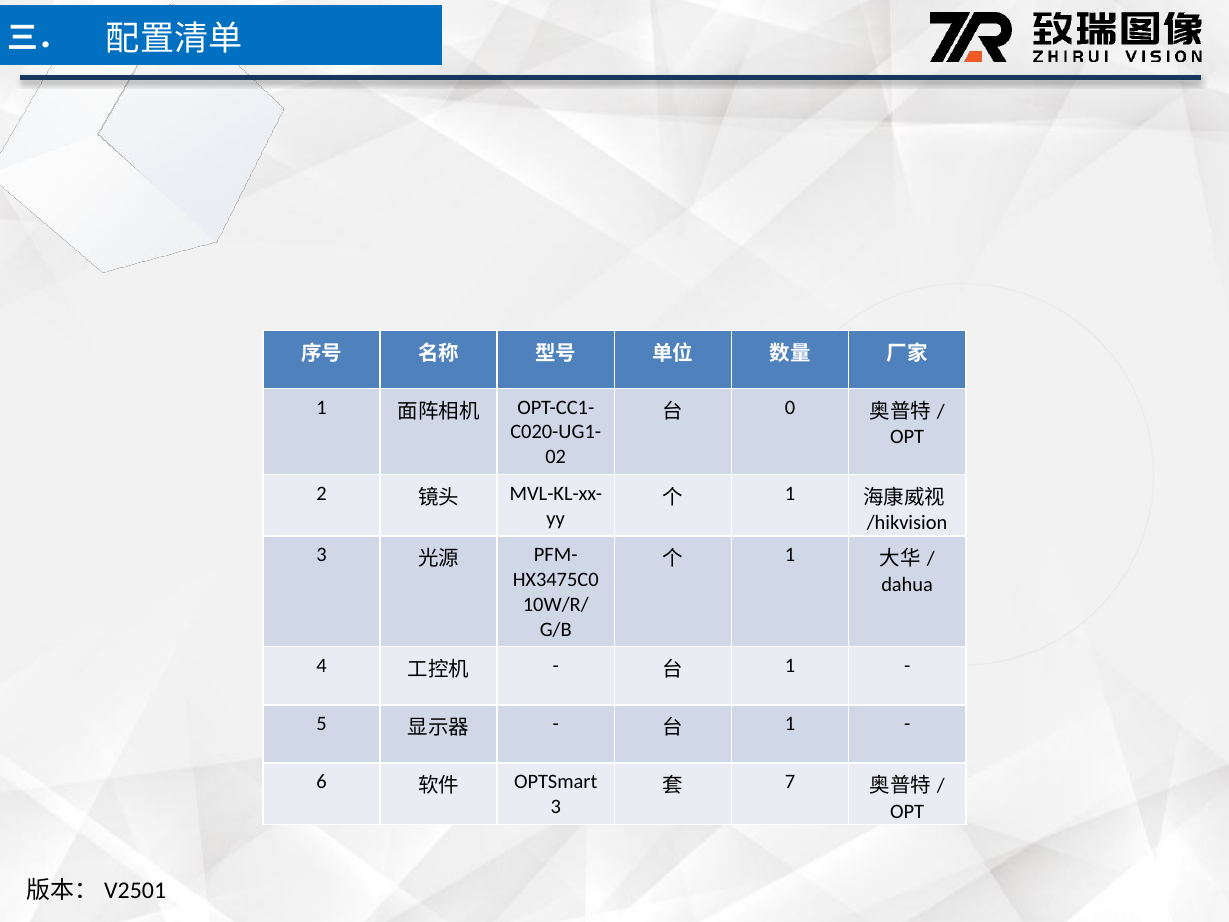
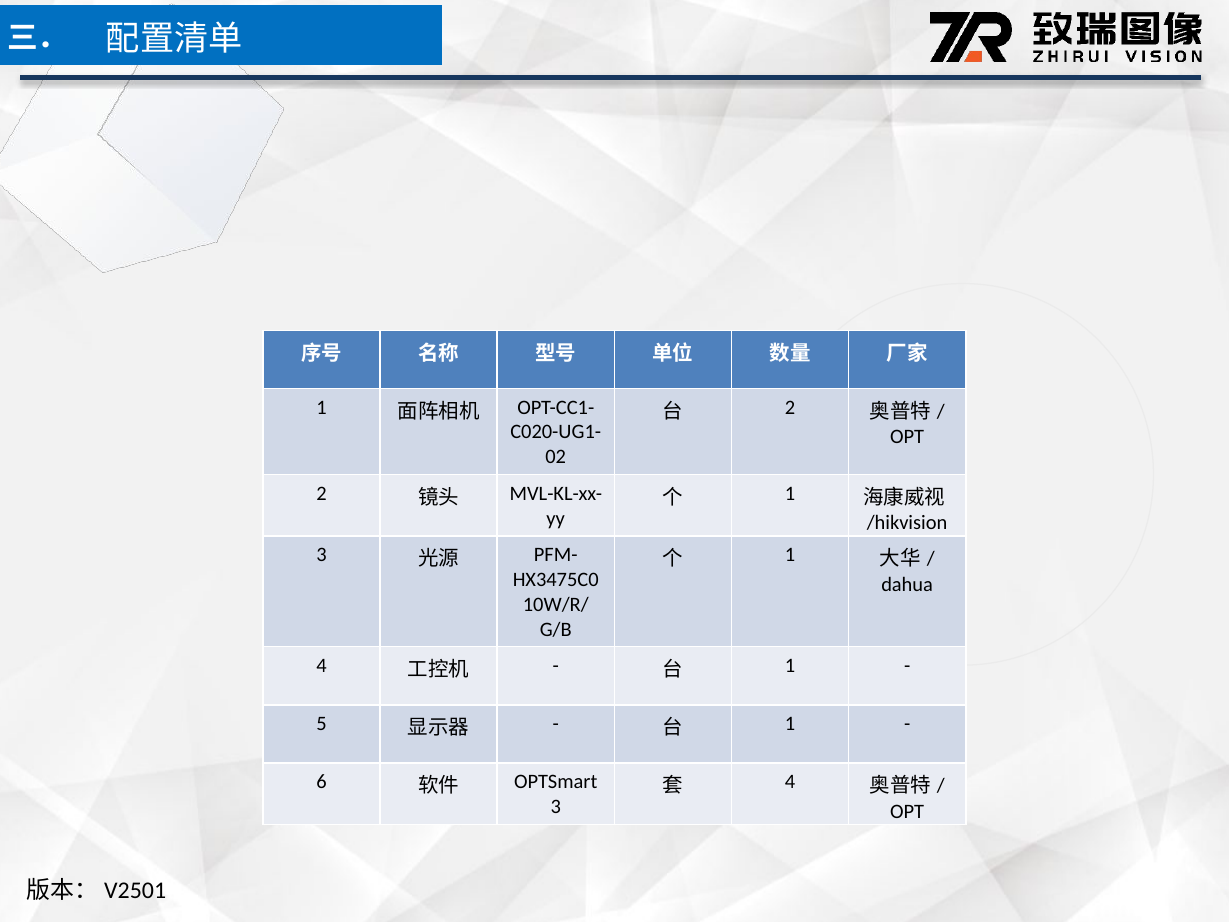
0: 0 -> 2 (790, 407)
7: 7 -> 4 (790, 781)
